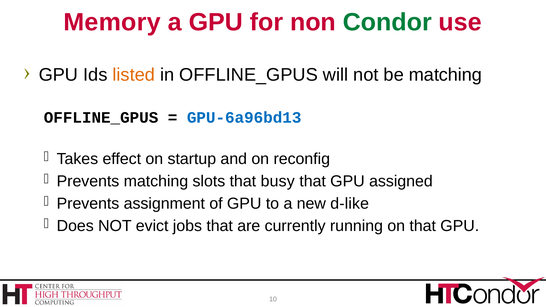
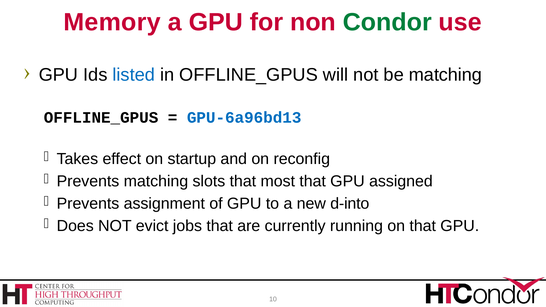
listed colour: orange -> blue (134, 75)
busy: busy -> most (278, 181)
d-like: d-like -> d-into (350, 204)
